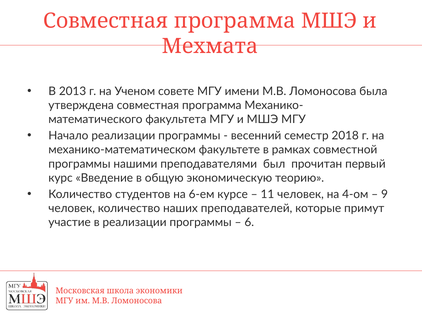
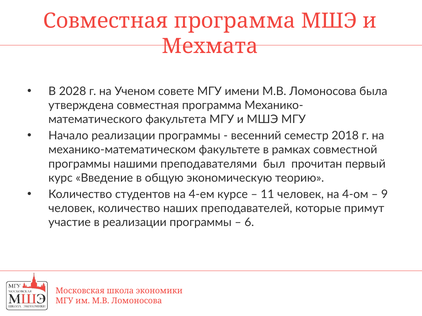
2013: 2013 -> 2028 (73, 91)
6-ем: 6-ем -> 4-ем (202, 195)
